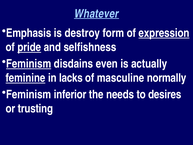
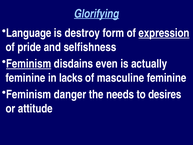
Whatever: Whatever -> Glorifying (97, 14)
Emphasis: Emphasis -> Language (29, 33)
pride underline: present -> none (29, 47)
feminine underline: present -> none (25, 78)
masculine normally: normally -> feminine (167, 78)
inferior: inferior -> danger (70, 94)
trusting: trusting -> attitude (35, 108)
